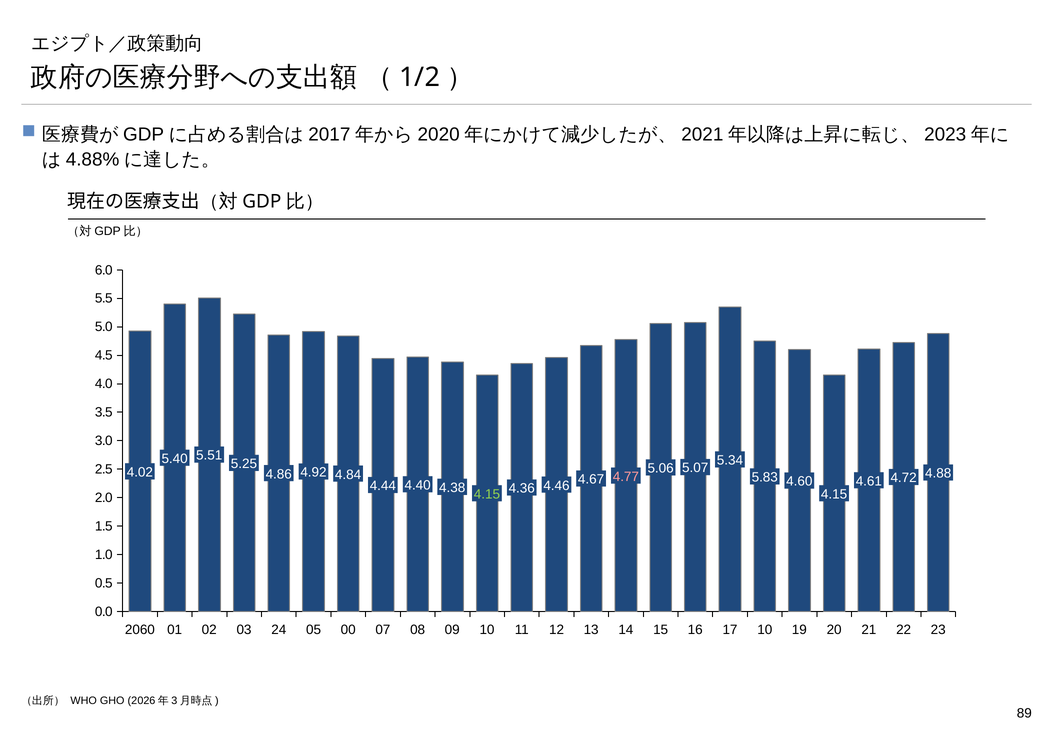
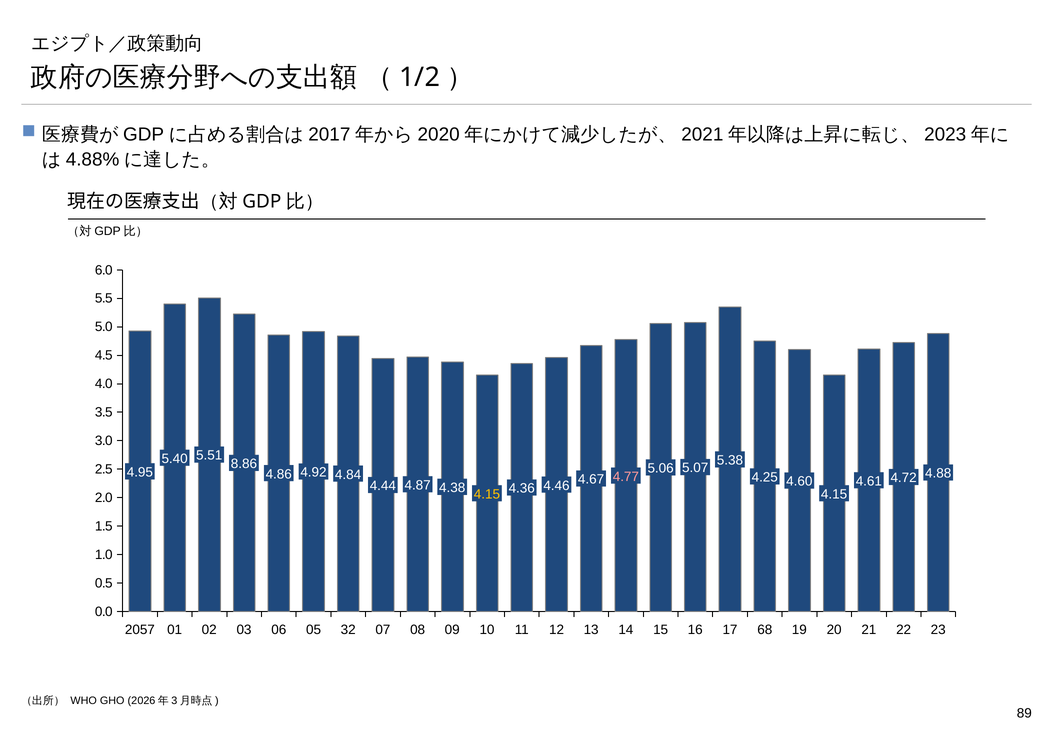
5.34: 5.34 -> 5.38 (730, 460)
5.25: 5.25 -> 8.86 (244, 464)
4.02: 4.02 -> 4.95 (140, 472)
5.83: 5.83 -> 4.25 (765, 477)
4.40: 4.40 -> 4.87 (418, 485)
4.15 colour: light green -> yellow (487, 494)
2060: 2060 -> 2057 (140, 630)
24: 24 -> 06 (279, 630)
00: 00 -> 32 (348, 630)
17 10: 10 -> 68 (765, 630)
